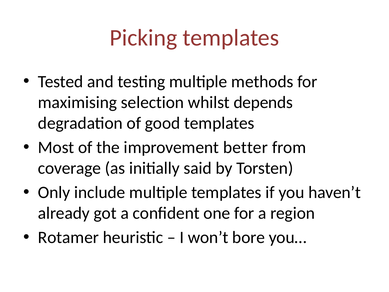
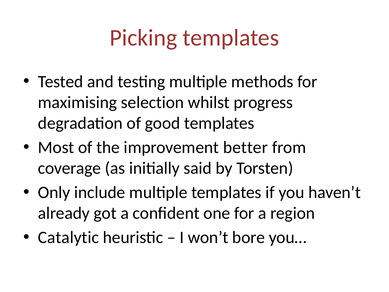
depends: depends -> progress (263, 102)
Rotamer: Rotamer -> Catalytic (68, 237)
